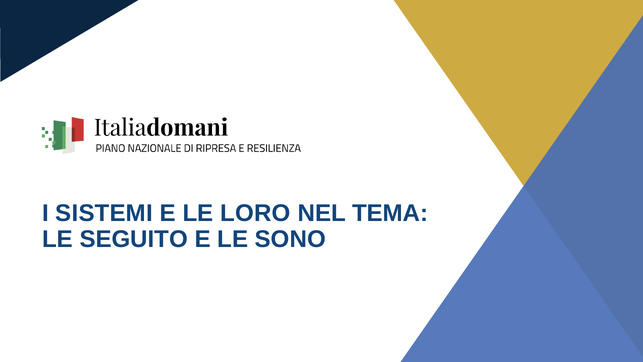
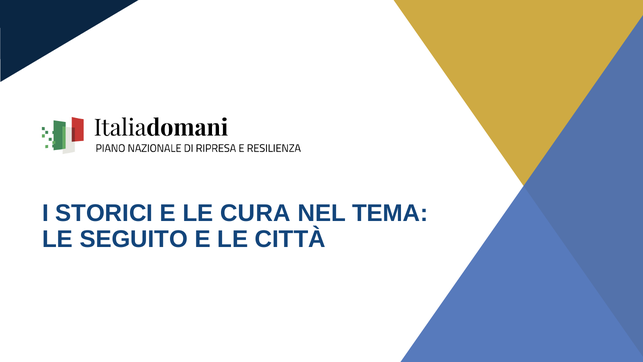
SISTEMI: SISTEMI -> STORICI (104, 213)
LORO: LORO -> CURA (255, 213)
SONO: SONO -> CITTÀ (290, 239)
